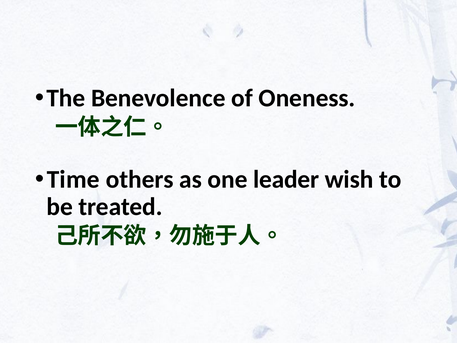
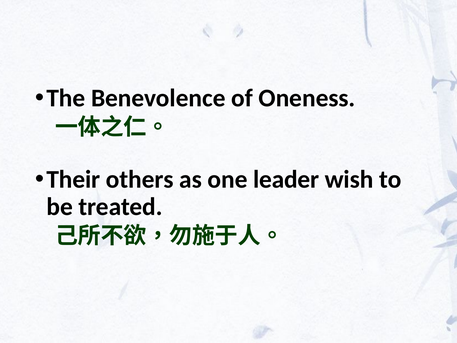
Time: Time -> Their (73, 179)
